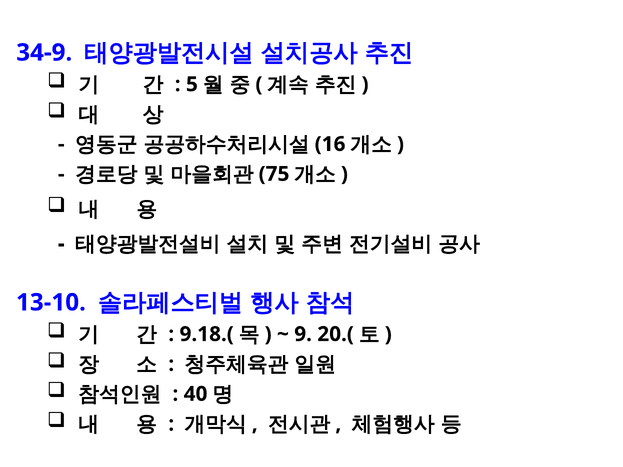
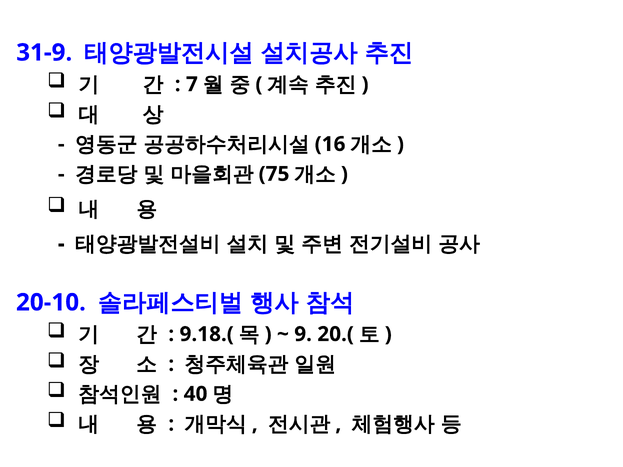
34-9: 34-9 -> 31-9 (44, 53)
5: 5 -> 7 (192, 84)
13-10: 13-10 -> 20-10 (51, 303)
